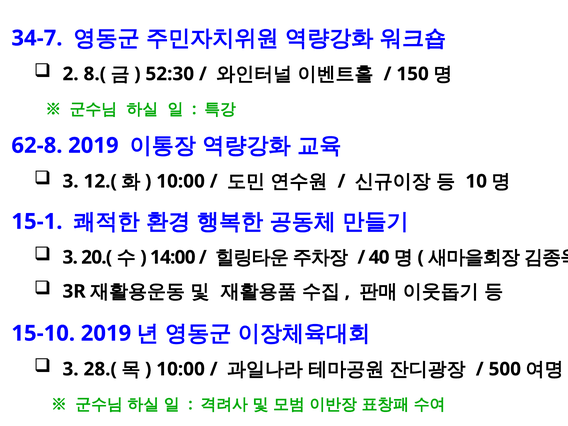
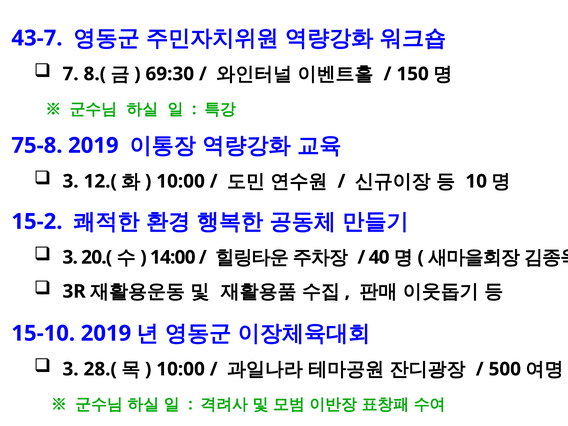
34-7: 34-7 -> 43-7 (37, 38)
2: 2 -> 7 (71, 74)
52:30: 52:30 -> 69:30 (170, 74)
62-8: 62-8 -> 75-8 (37, 146)
15-1: 15-1 -> 15-2 (37, 222)
